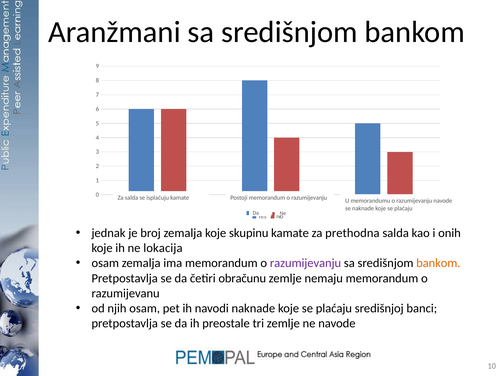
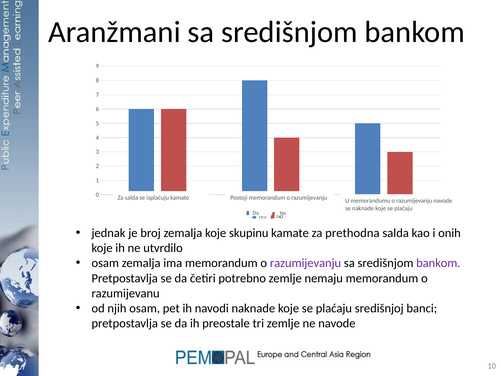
lokacija: lokacija -> utvrdilo (163, 248)
bankom colour: orange -> purple (438, 263)
obračunu: obračunu -> potrebno (242, 278)
